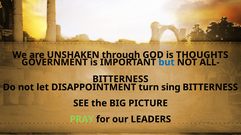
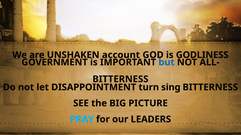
through: through -> account (121, 55)
THOUGHTS: THOUGHTS -> GODLINESS (202, 55)
PRAY colour: light green -> light blue (82, 120)
